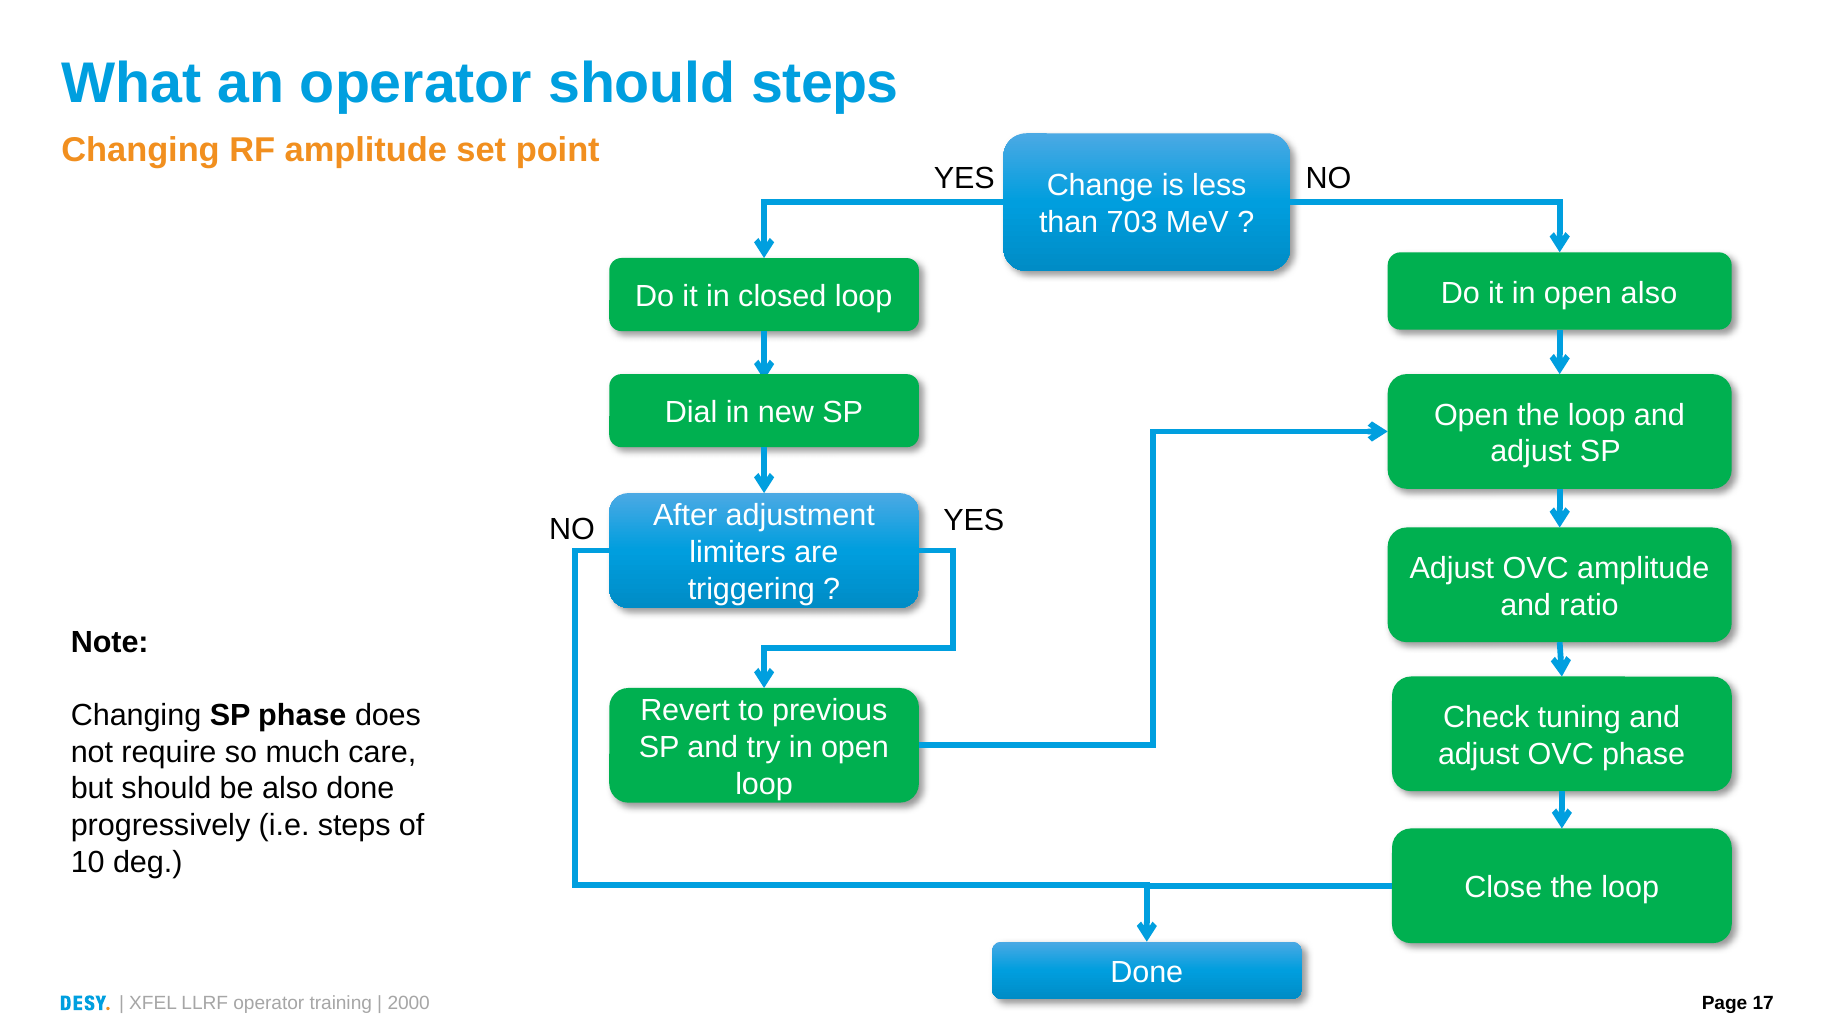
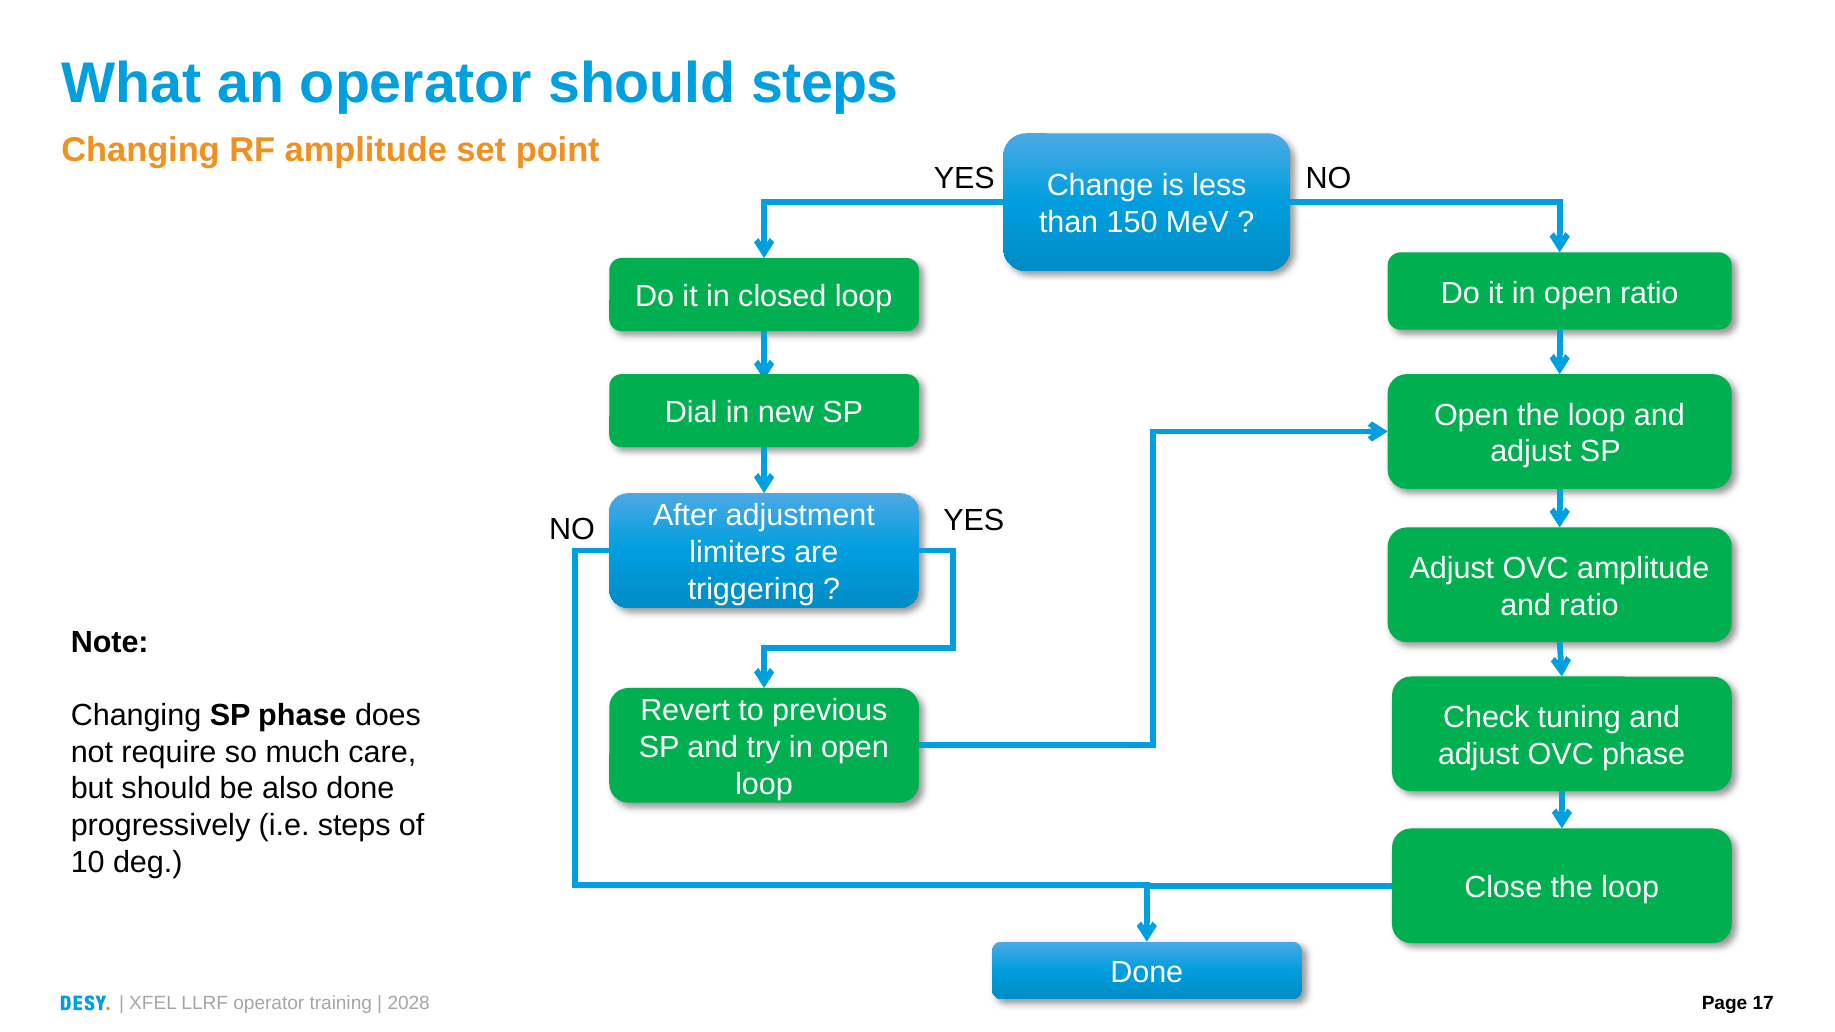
703: 703 -> 150 (1132, 223)
open also: also -> ratio (1649, 293)
2000: 2000 -> 2028 (409, 1003)
